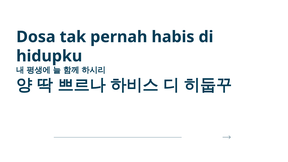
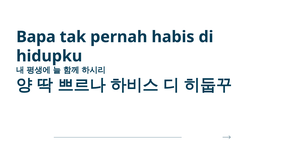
Dosa: Dosa -> Bapa (36, 37)
